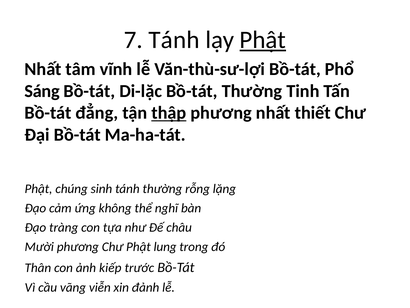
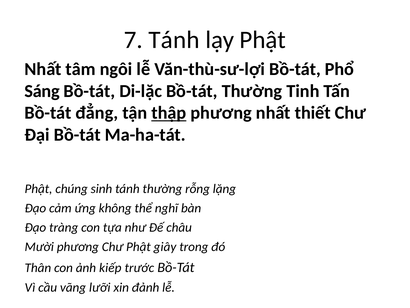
Phật underline: present -> none (263, 40)
vĩnh: vĩnh -> ngôi (116, 69)
lung: lung -> giây (165, 247)
viễn: viễn -> lưỡi (100, 287)
